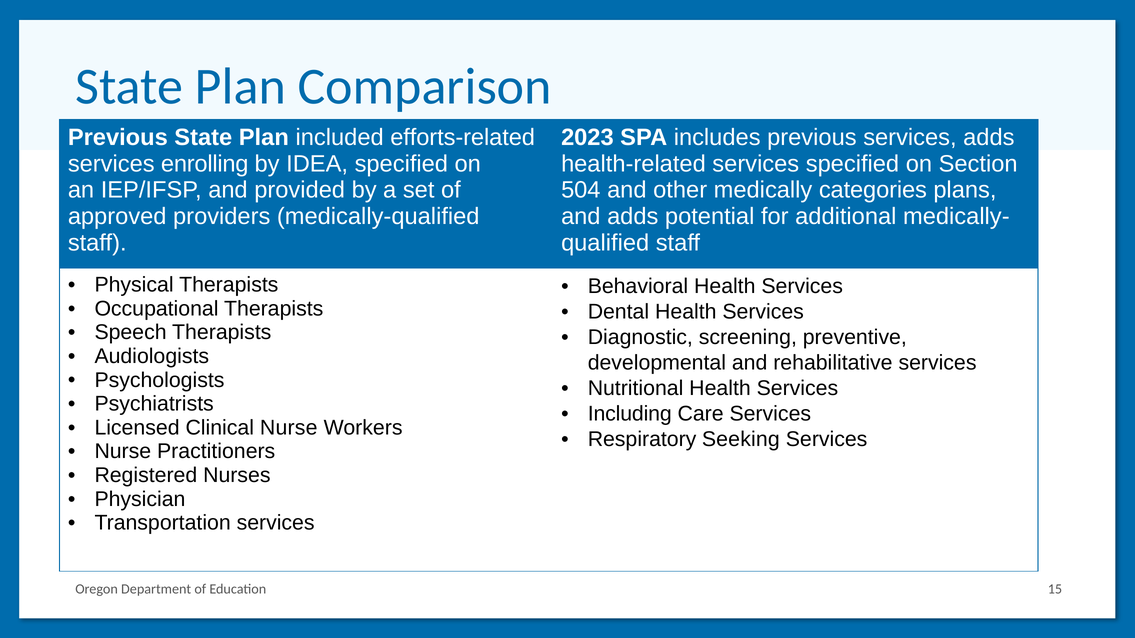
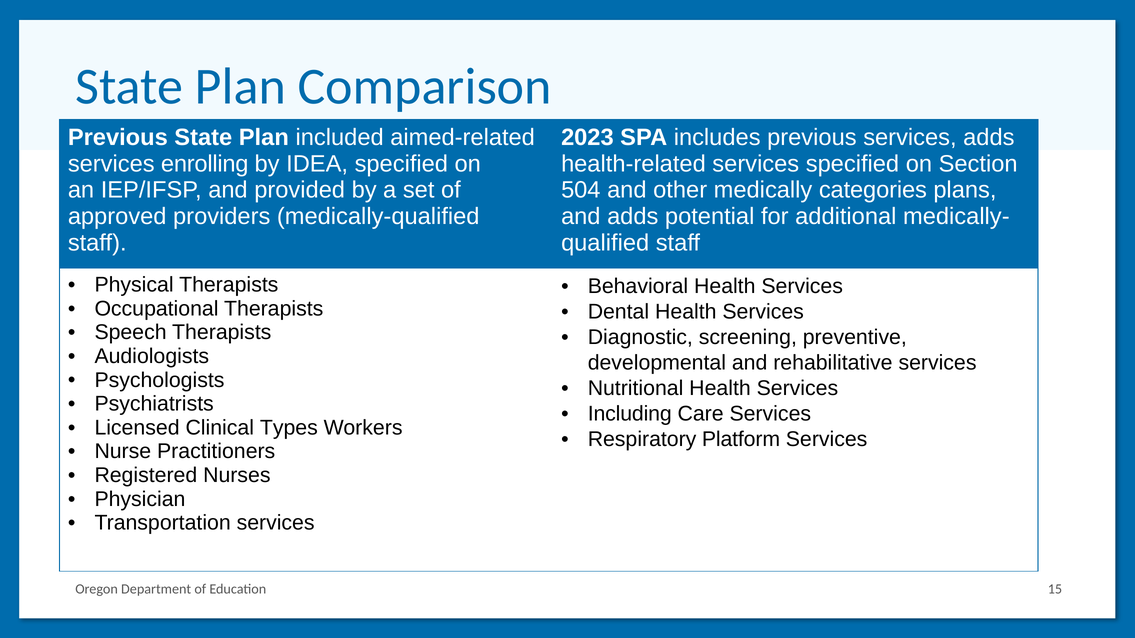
efforts-related: efforts-related -> aimed-related (463, 138)
Clinical Nurse: Nurse -> Types (289, 428)
Seeking: Seeking -> Platform (741, 439)
